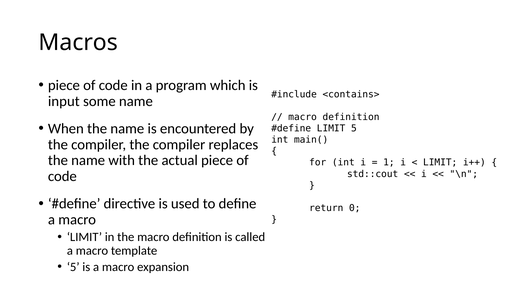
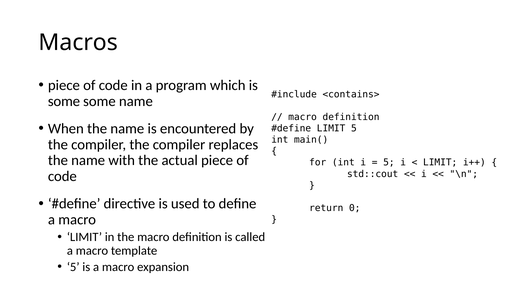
input: input -> some (64, 101)
1: 1 -> 5 (389, 163)
